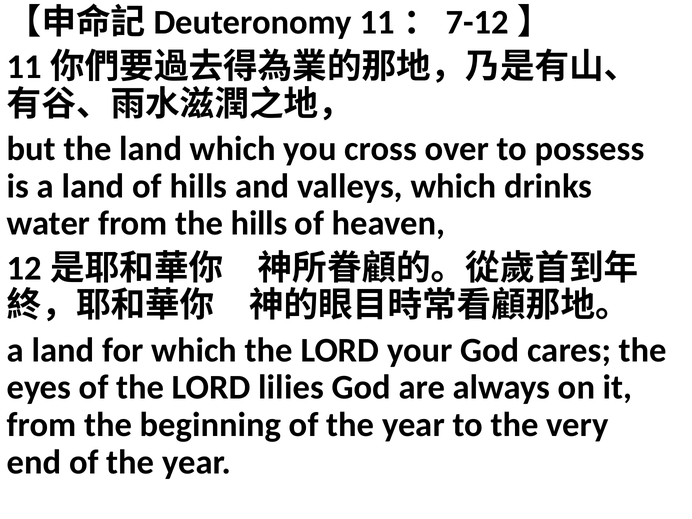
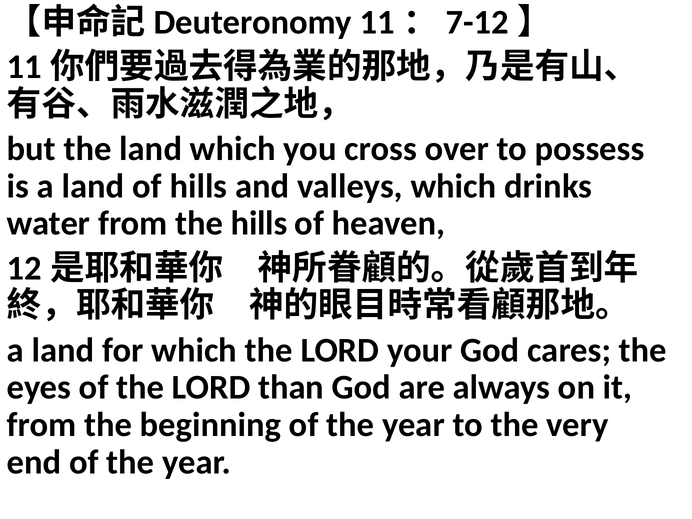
lilies: lilies -> than (291, 387)
